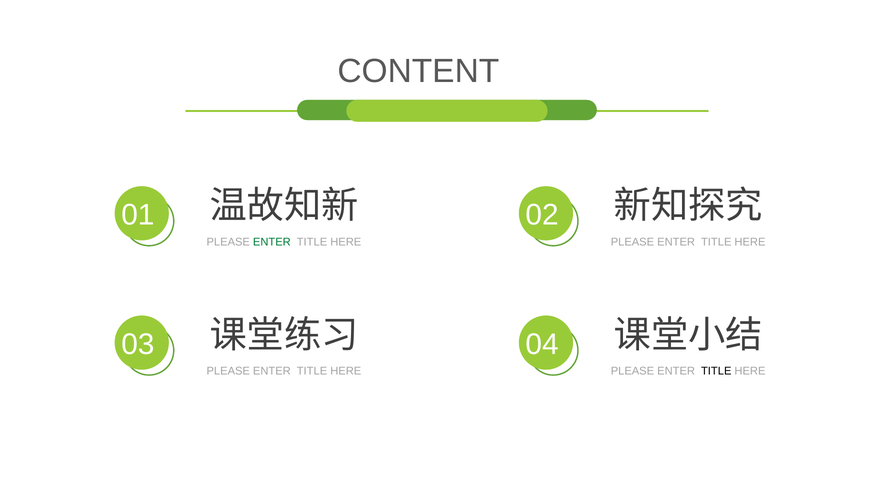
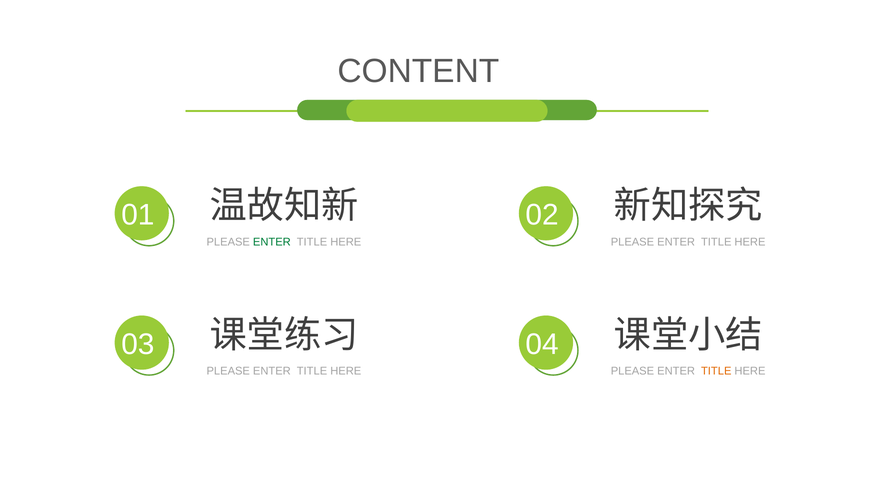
TITLE colour: black -> orange (716, 371)
